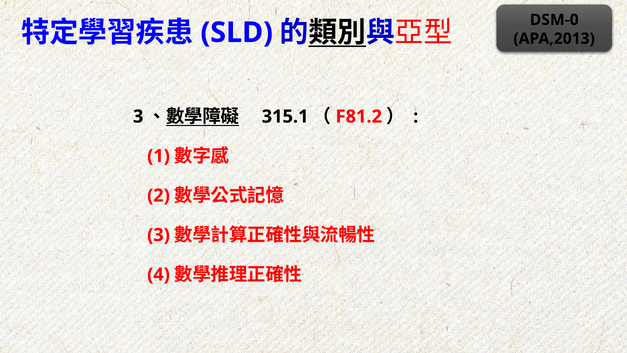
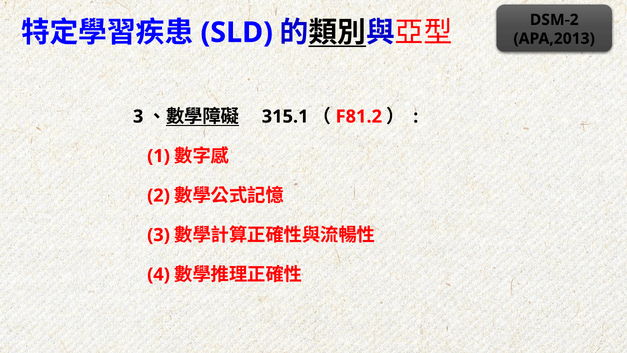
DSM-0: DSM-0 -> DSM-2 (554, 20)
